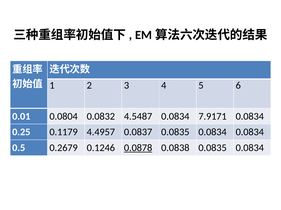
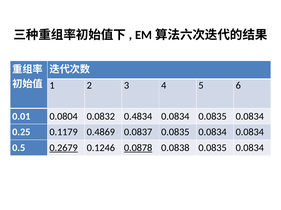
4.5487: 4.5487 -> 0.4834 (138, 117)
0.0834 7.9171: 7.9171 -> 0.0835 (213, 117)
4.4957: 4.4957 -> 0.4869 (101, 133)
0.2679 underline: none -> present (64, 148)
